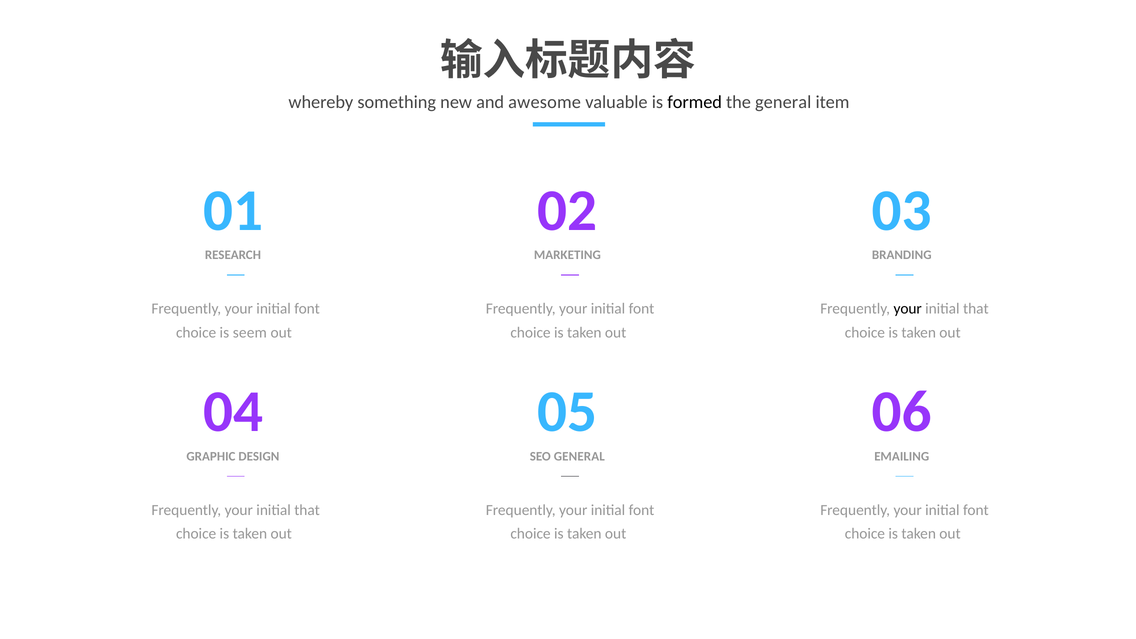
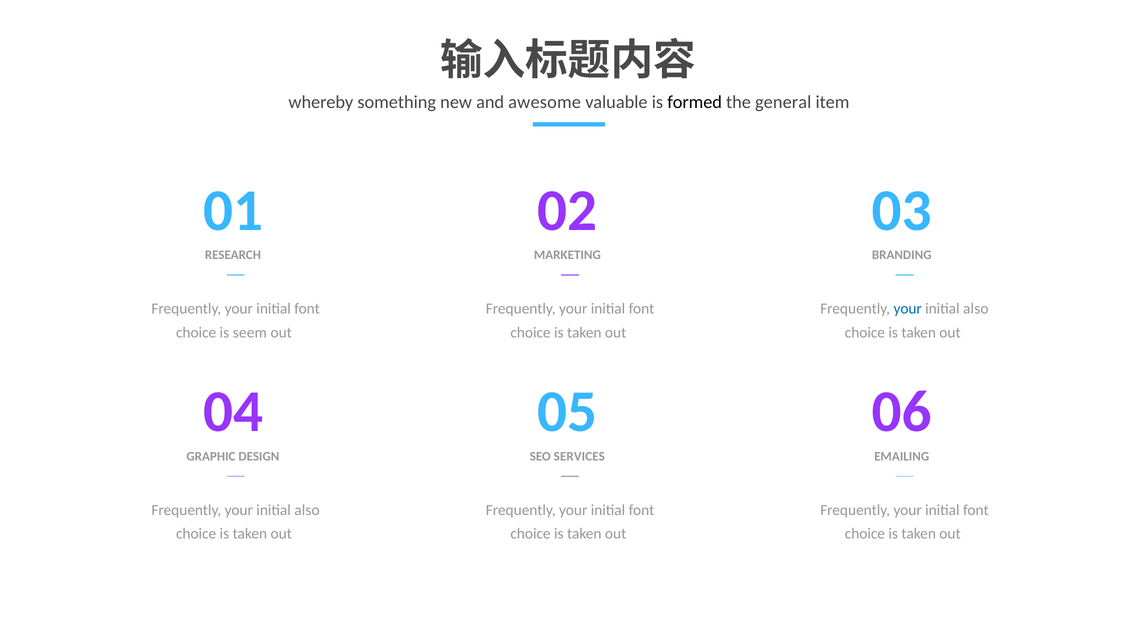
your colour: black -> blue (908, 309)
that: that -> also (976, 309)
SEO GENERAL: GENERAL -> SERVICES (579, 456)
that: that -> also (307, 510)
